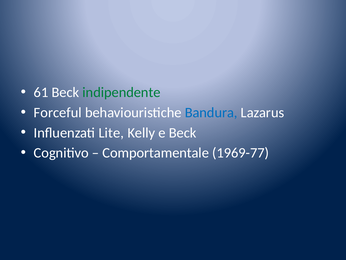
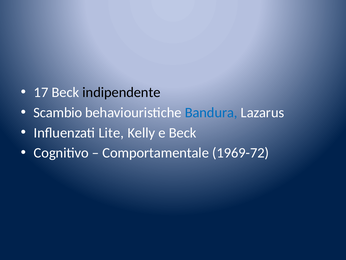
61: 61 -> 17 (41, 92)
indipendente colour: green -> black (121, 92)
Forceful: Forceful -> Scambio (58, 112)
1969-77: 1969-77 -> 1969-72 (241, 153)
